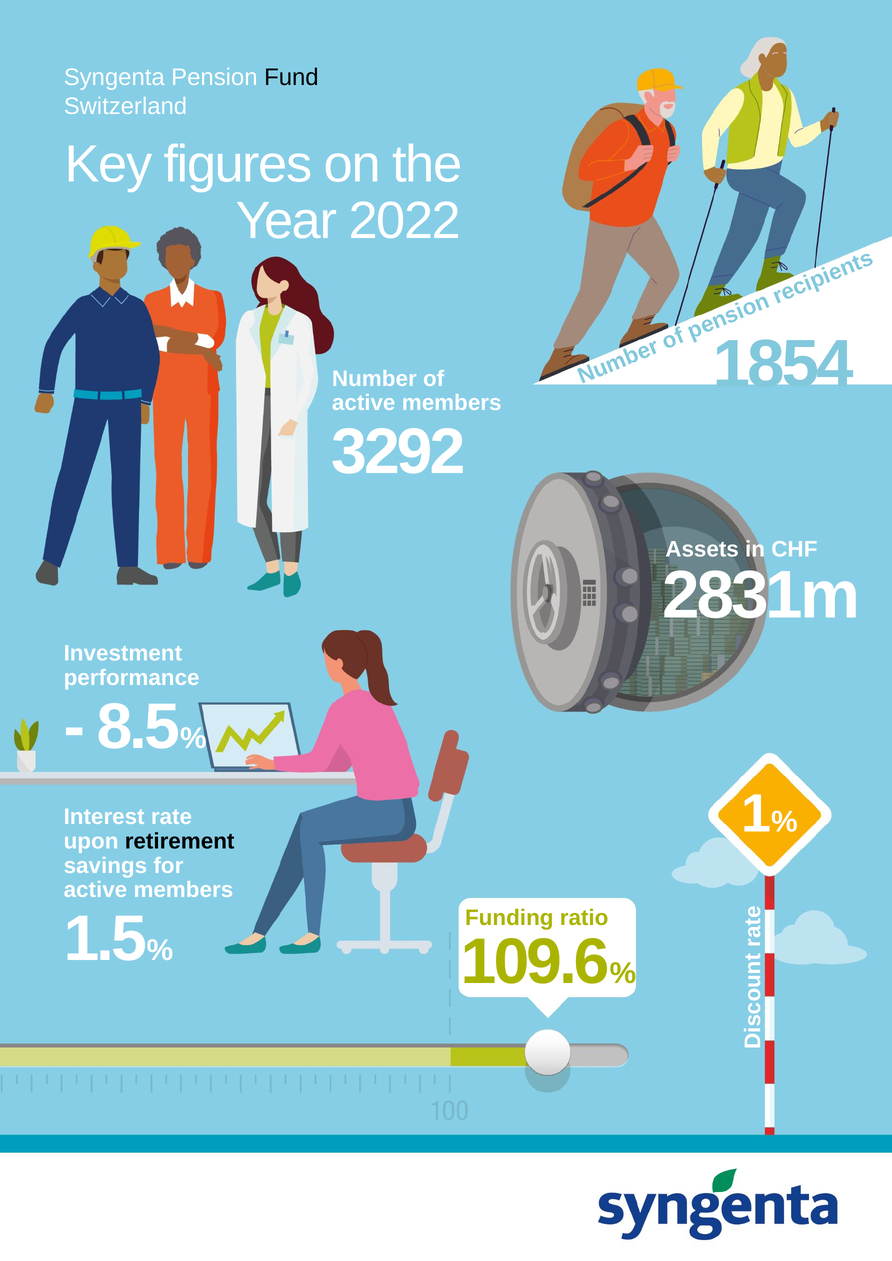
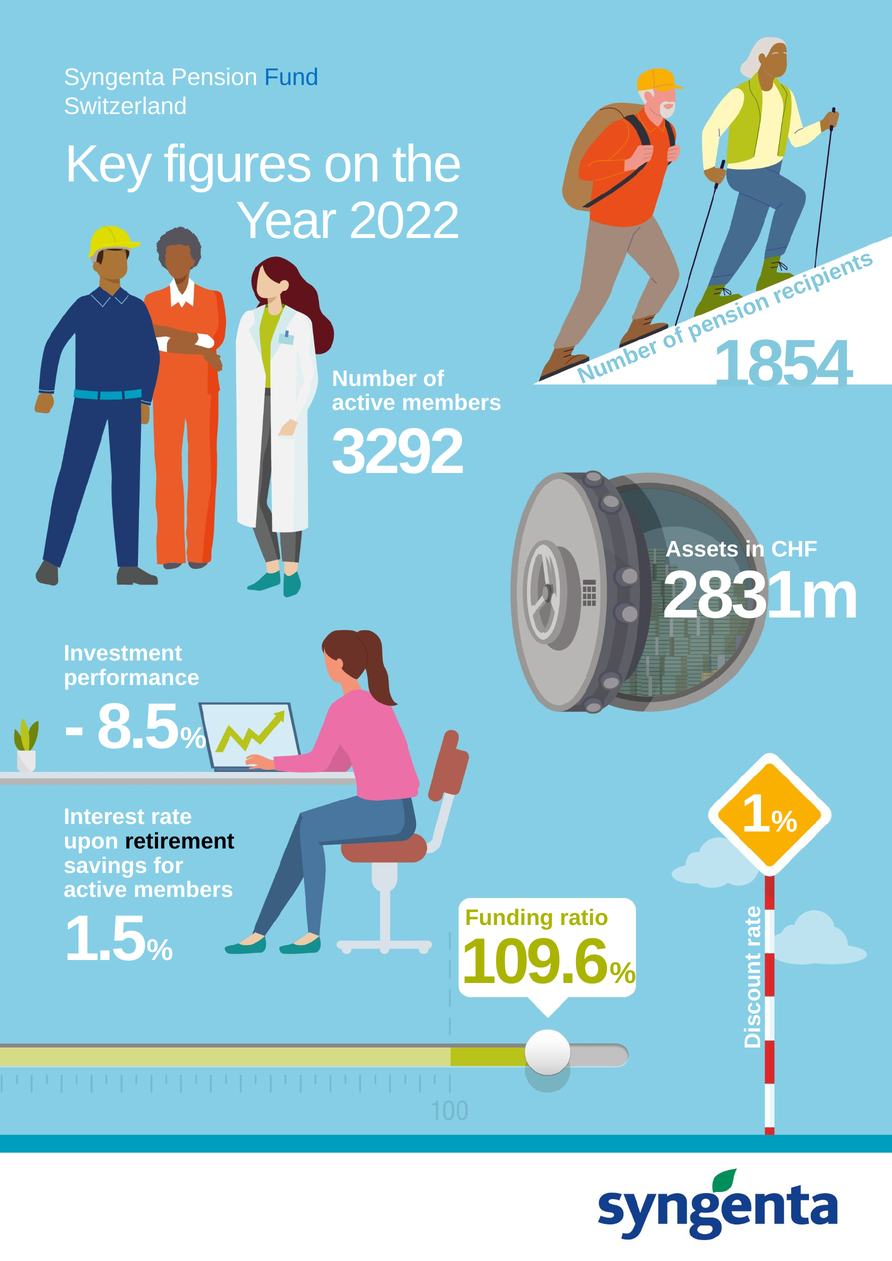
Fund colour: black -> blue (291, 77)
